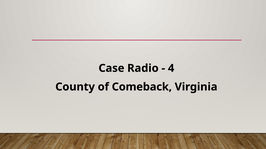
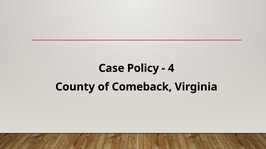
Radio: Radio -> Policy (143, 68)
